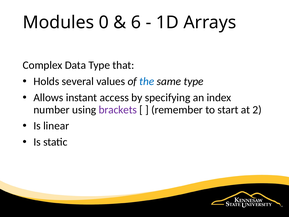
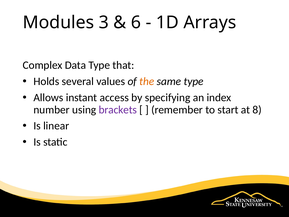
0: 0 -> 3 (104, 22)
the colour: blue -> orange (147, 81)
2: 2 -> 8 (257, 110)
